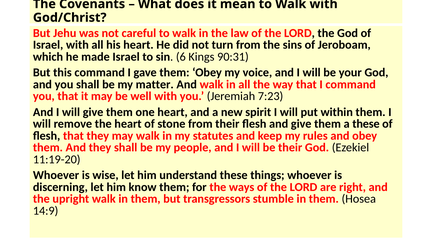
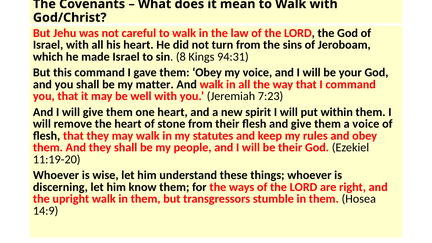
6: 6 -> 8 (181, 57)
90:31: 90:31 -> 94:31 (233, 57)
a these: these -> voice (366, 124)
